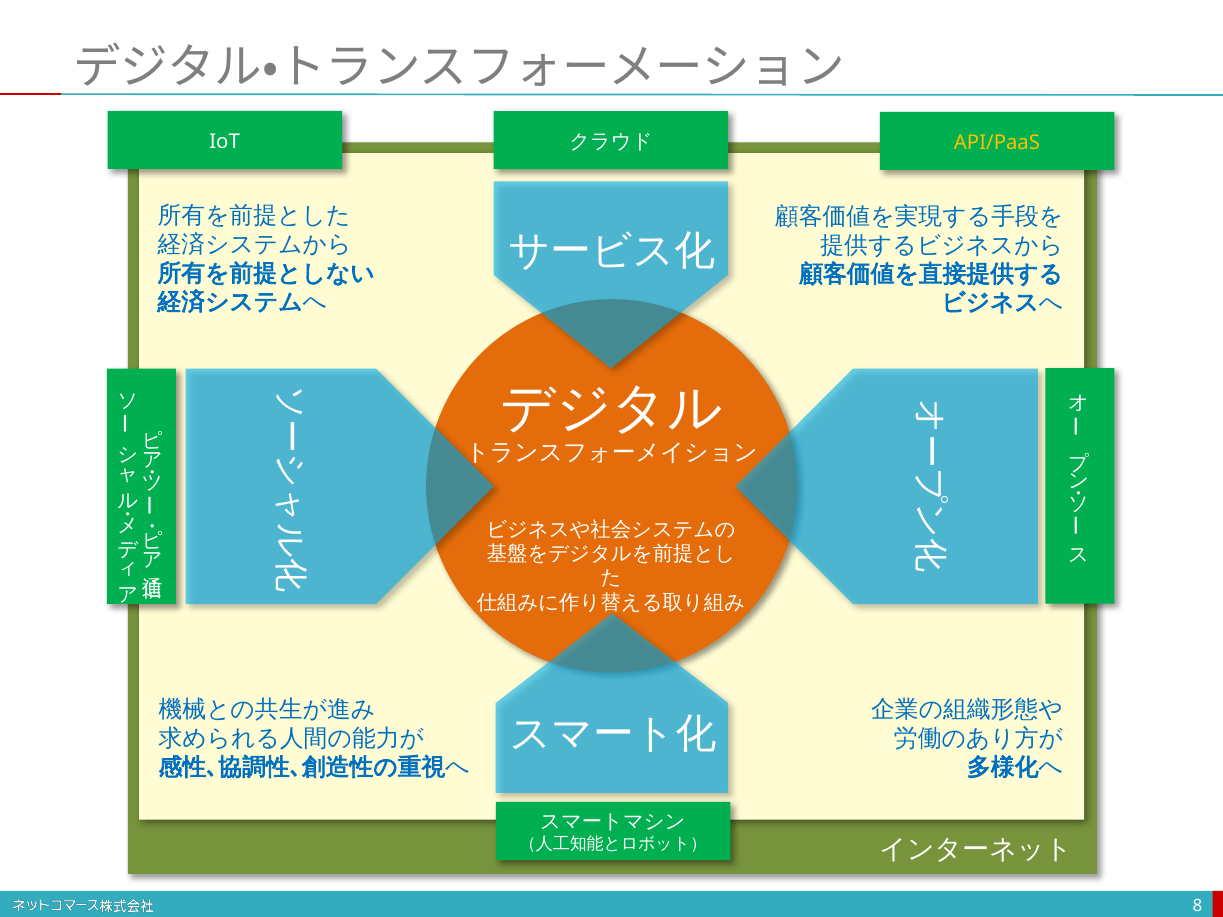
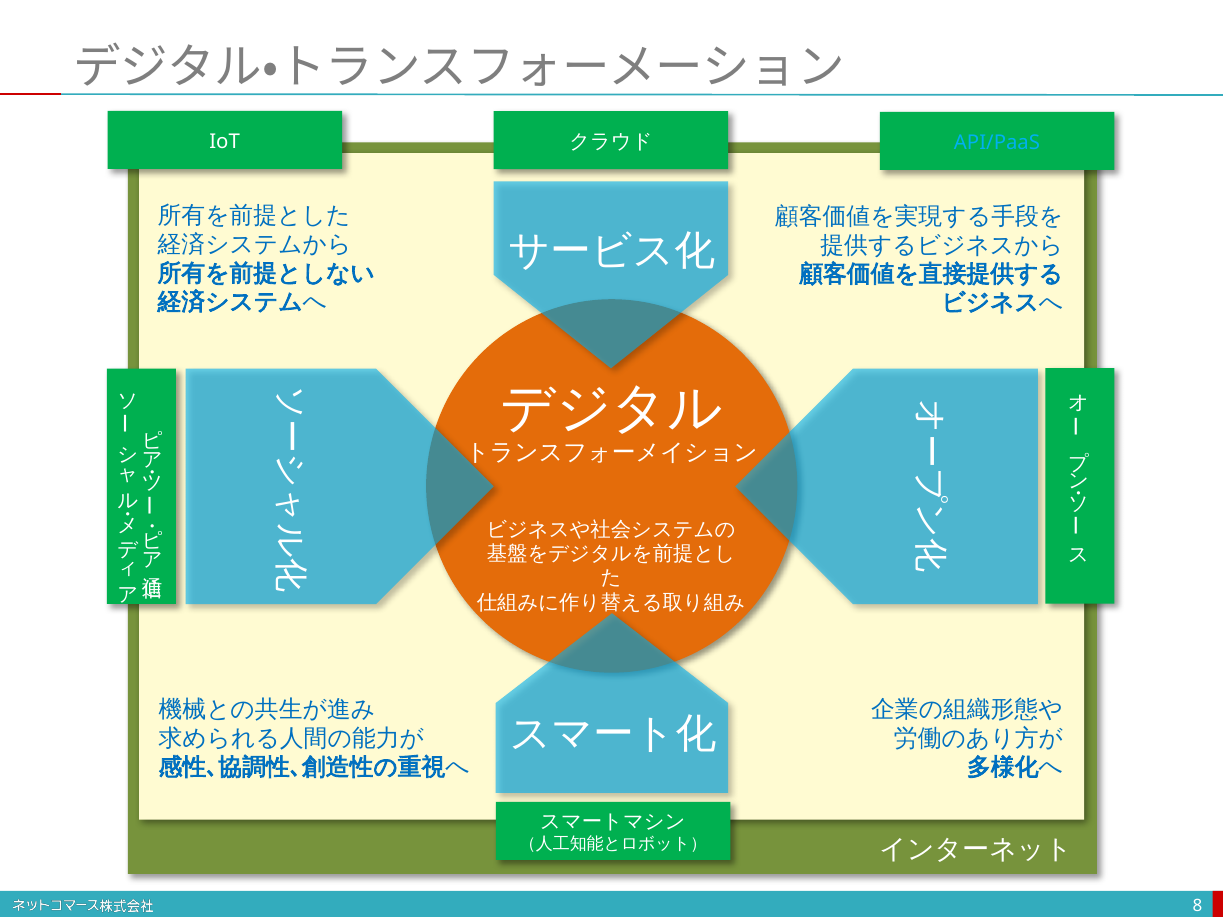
API/PaaS colour: yellow -> light blue (997, 142)
